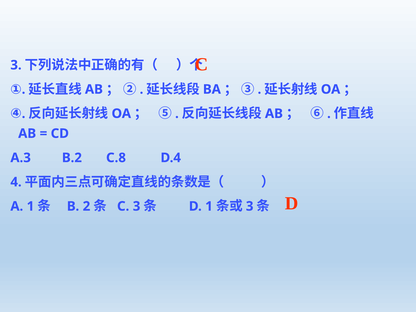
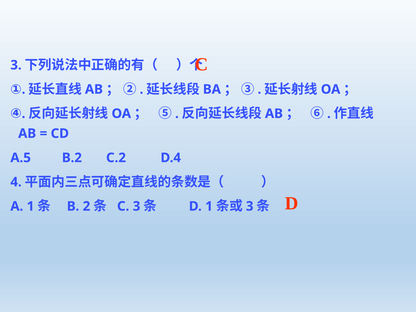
A.3: A.3 -> A.5 (21, 158)
C.8: C.8 -> C.2 (116, 158)
